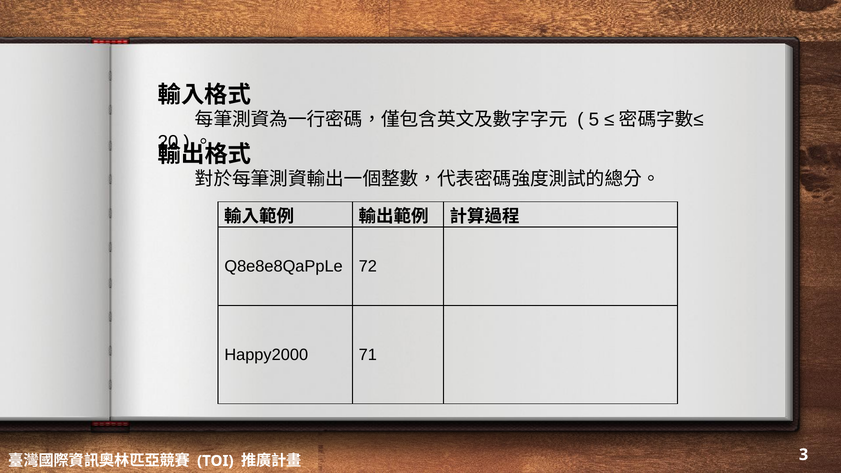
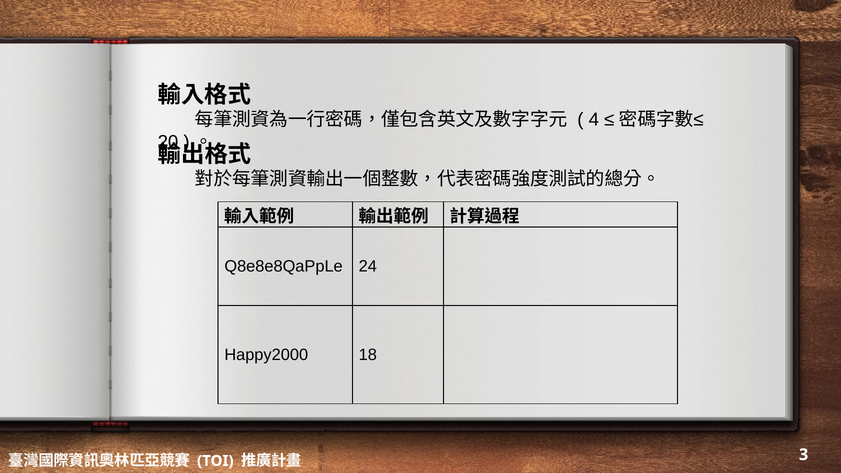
5: 5 -> 4 (594, 120)
72: 72 -> 24 (368, 267)
71: 71 -> 18 (368, 355)
